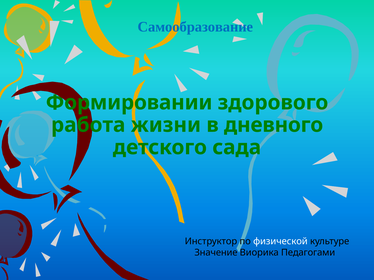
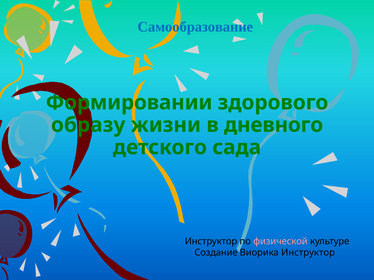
работа: работа -> образу (88, 125)
физической colour: white -> pink (280, 242)
Значение: Значение -> Создание (216, 253)
Виорика Педагогами: Педагогами -> Инструктор (308, 253)
